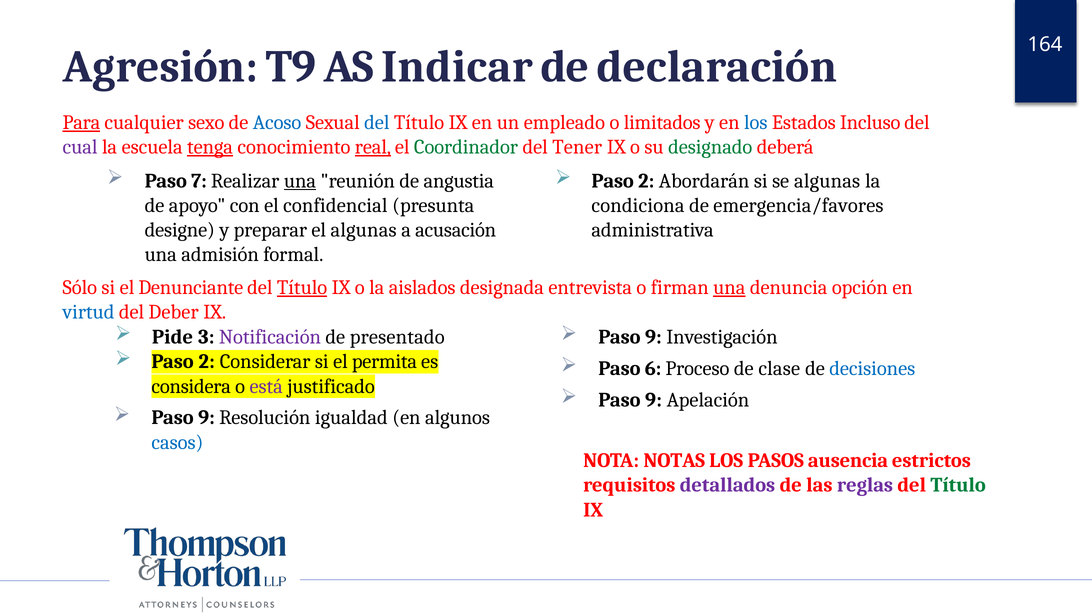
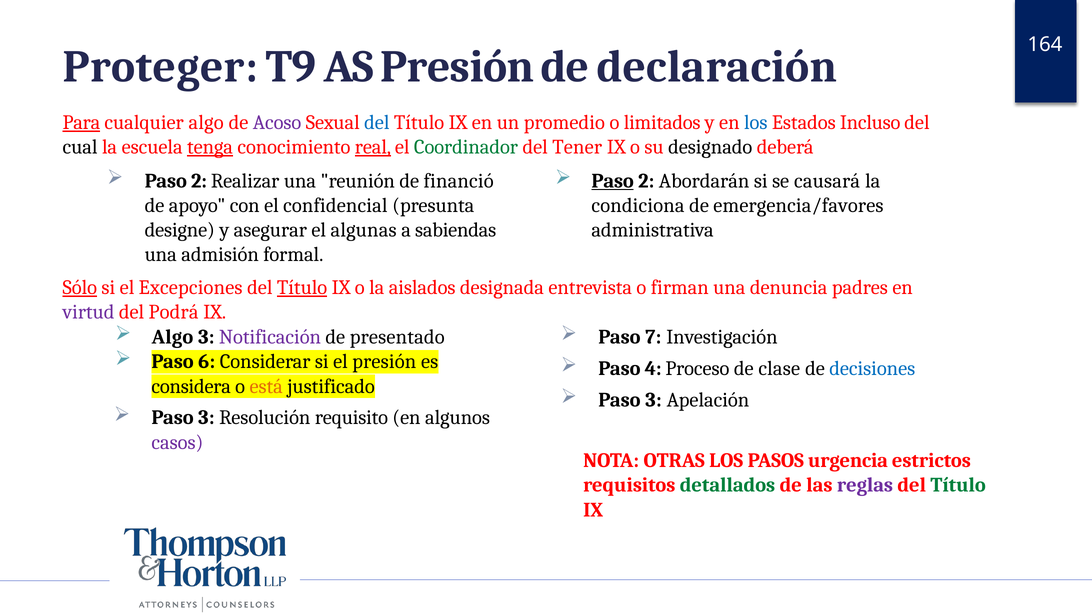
Agresión: Agresión -> Proteger (160, 67)
AS Indicar: Indicar -> Presión (457, 67)
cualquier sexo: sexo -> algo (206, 122)
Acoso colour: blue -> purple (277, 122)
empleado: empleado -> promedio (564, 122)
cual colour: purple -> black (80, 147)
designado colour: green -> black (710, 147)
7: 7 -> 2 (199, 181)
una underline: present -> none (300, 181)
angustia: angustia -> financió (459, 181)
Paso underline: none -> present (613, 181)
se algunas: algunas -> causará (827, 181)
preparar: preparar -> asegurar (270, 230)
acusación: acusación -> sabiendas (456, 230)
Sólo underline: none -> present (80, 287)
Denunciante: Denunciante -> Excepciones (191, 287)
una underline: present -> none (729, 287)
opción: opción -> padres (860, 287)
virtud colour: blue -> purple (89, 312)
Deber: Deber -> Podrá (174, 312)
Pide: Pide -> Algo (172, 337)
9: 9 -> 7 (653, 337)
2: 2 -> 6 (207, 361)
el permita: permita -> presión (384, 361)
6: 6 -> 4 (653, 368)
está colour: purple -> orange (266, 386)
9: 9 -> 3 (653, 399)
9: 9 -> 3 (206, 417)
igualdad: igualdad -> requisito (351, 417)
casos colour: blue -> purple (177, 442)
NOTAS: NOTAS -> OTRAS (674, 460)
ausencia: ausencia -> urgencia (848, 460)
detallados colour: purple -> green (728, 485)
